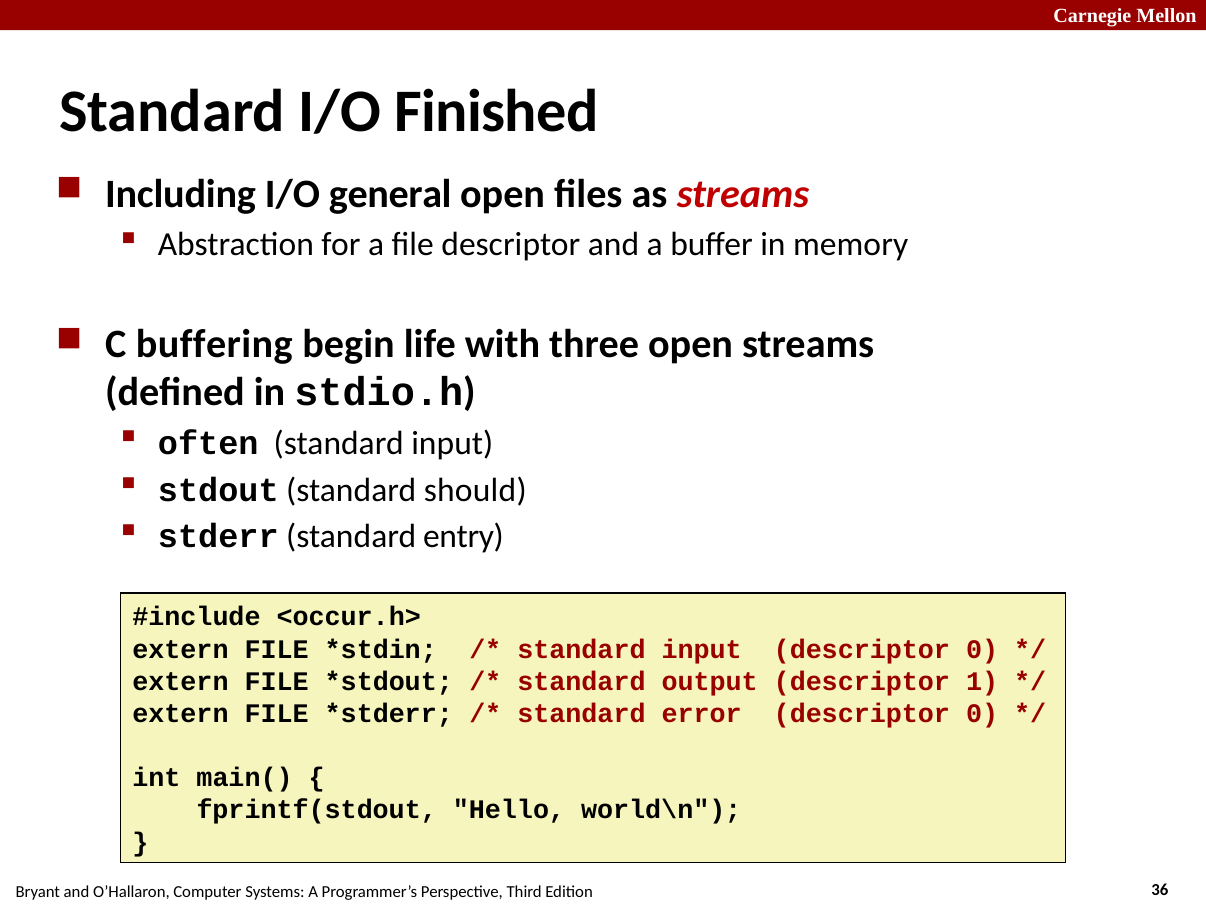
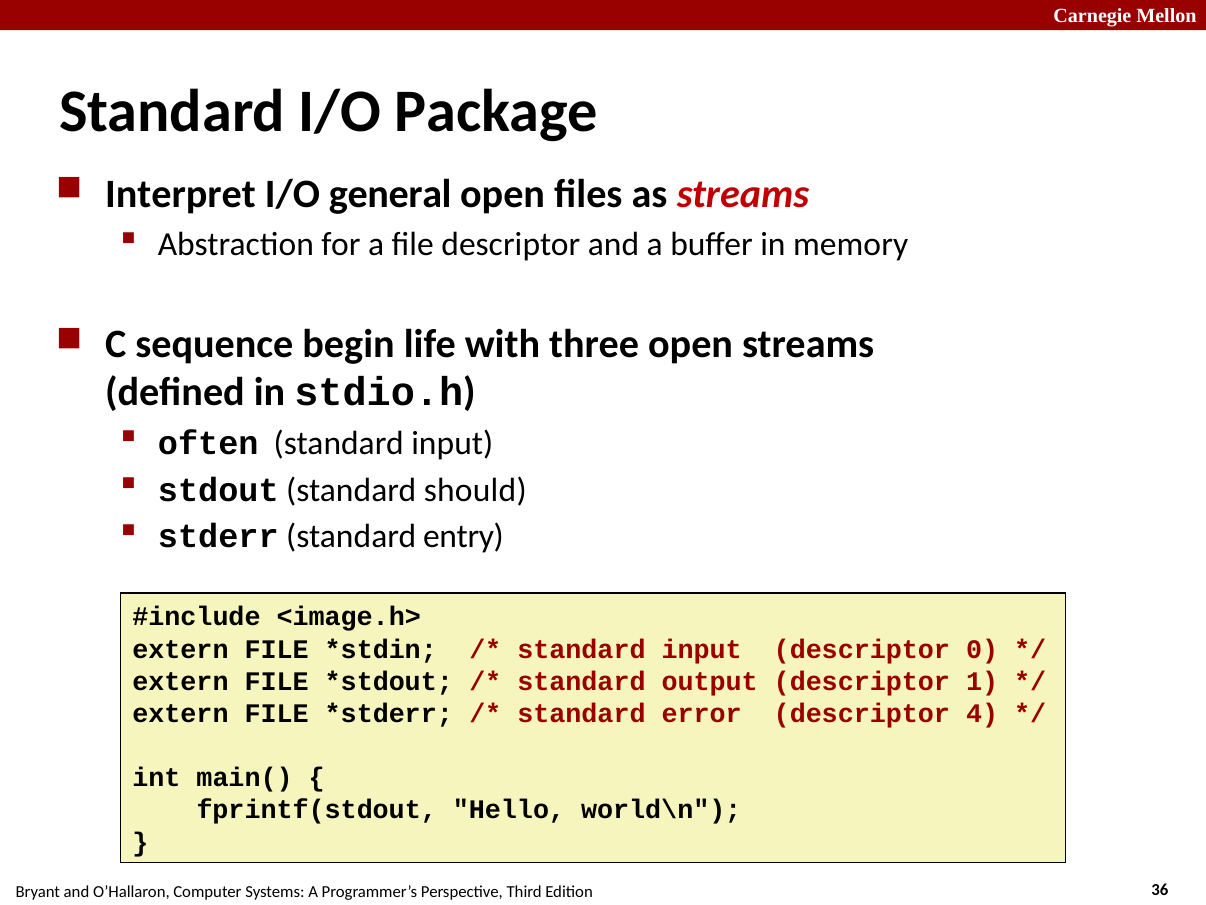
Finished: Finished -> Package (496, 112)
Including: Including -> Interpret (180, 194)
buffering: buffering -> sequence (214, 344)
<occur.h>: <occur.h> -> <image.h> (349, 617)
error descriptor 0: 0 -> 4 (982, 713)
